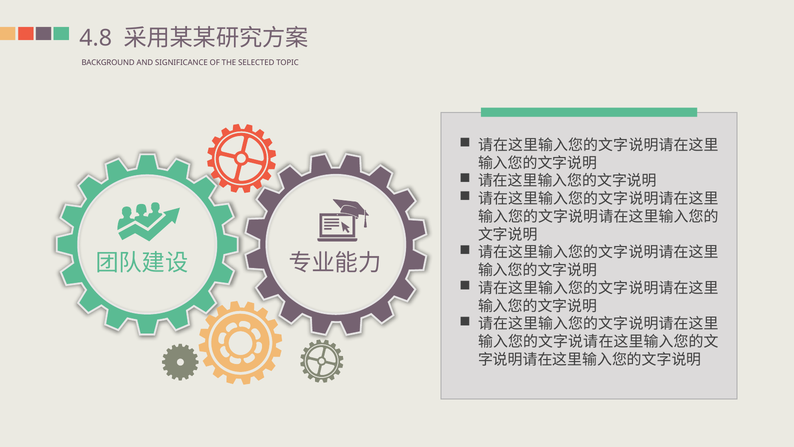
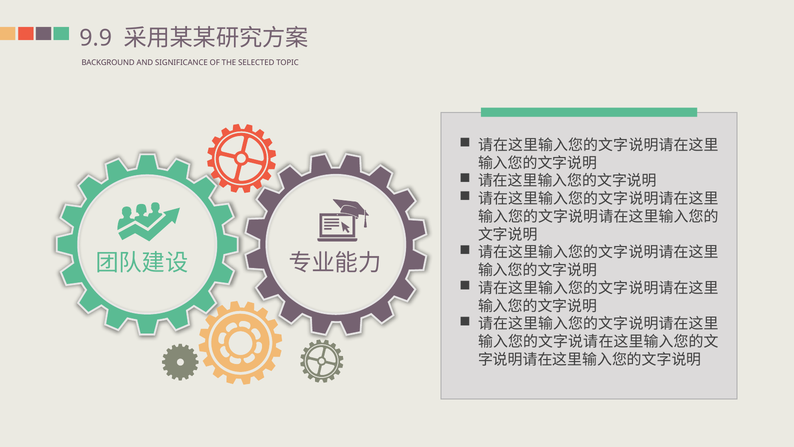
4.8: 4.8 -> 9.9 (96, 38)
